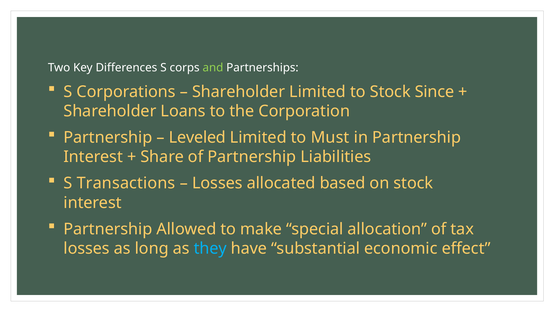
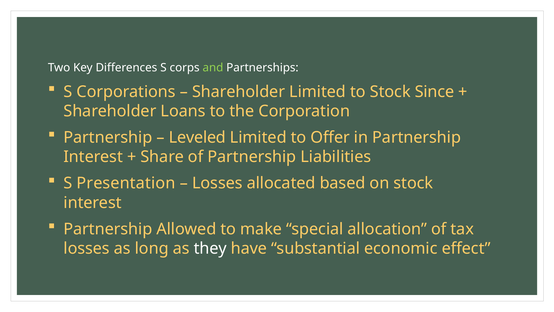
Must: Must -> Offer (330, 137)
Transactions: Transactions -> Presentation (126, 183)
they colour: light blue -> white (210, 248)
